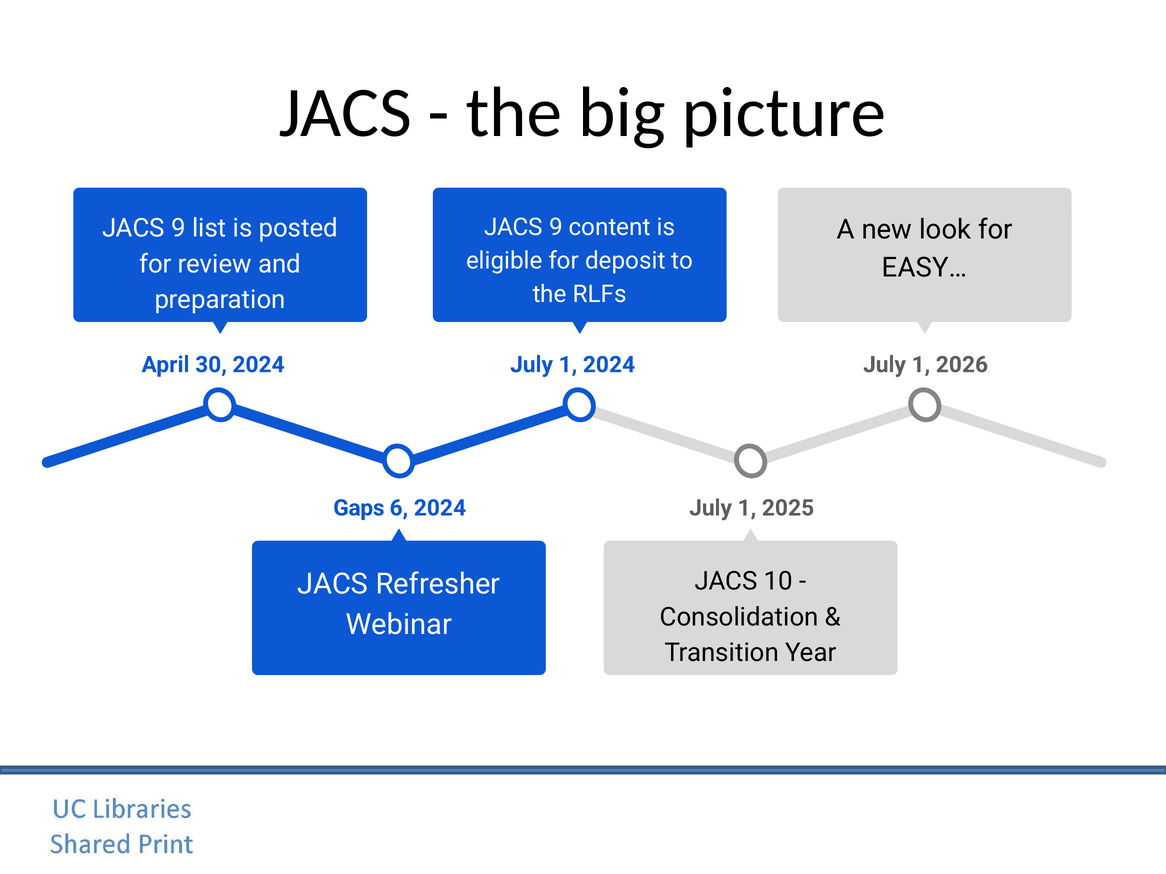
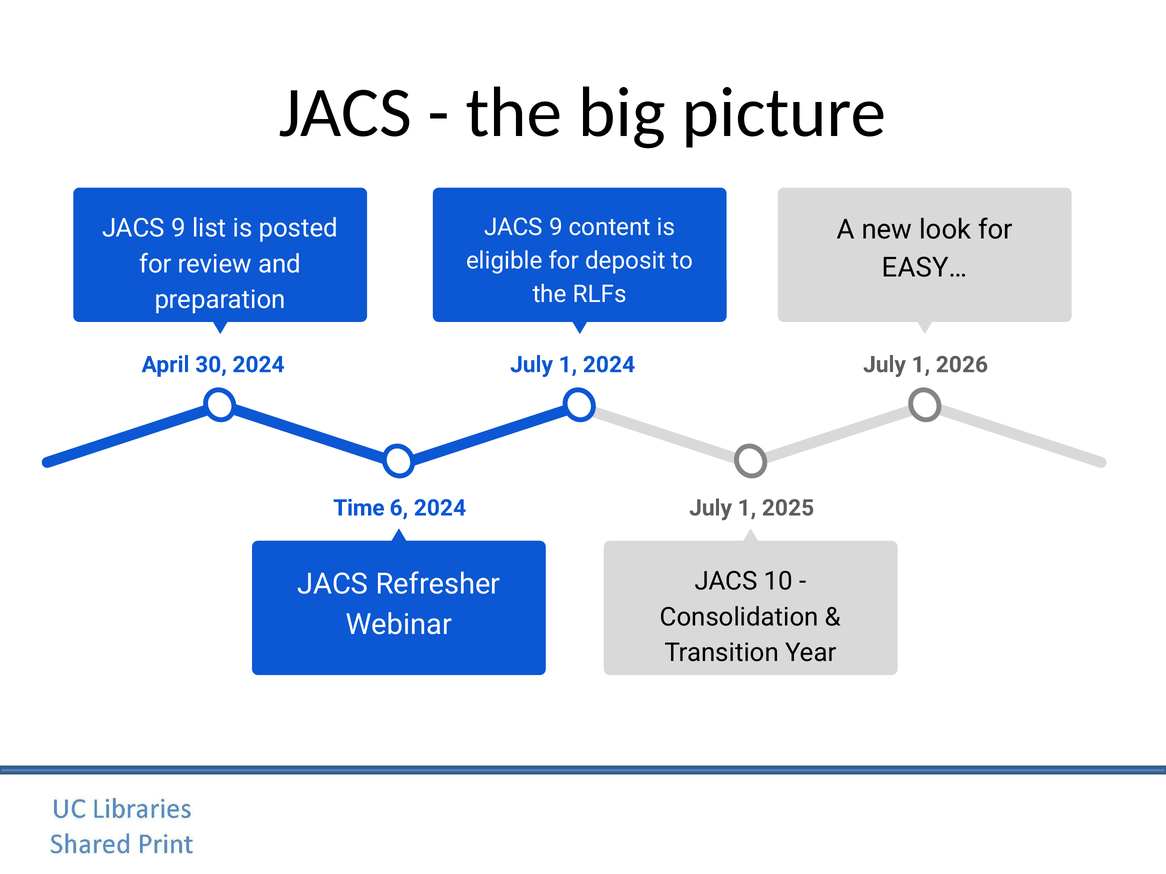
Gaps: Gaps -> Time (359, 508)
